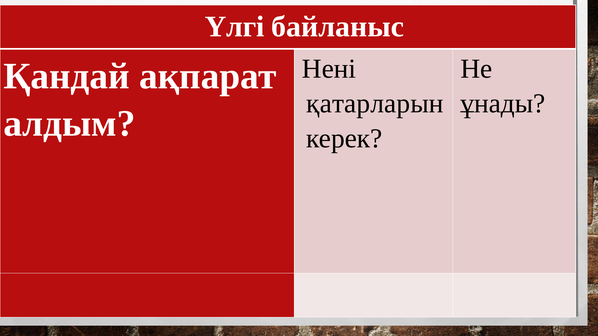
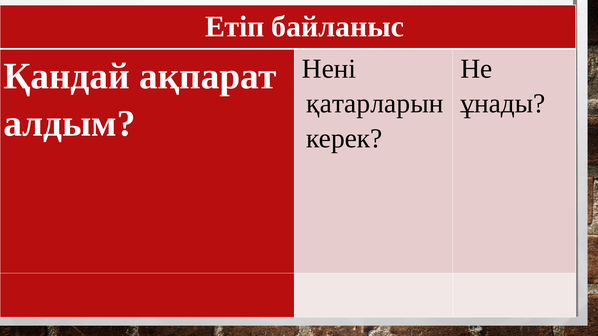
Үлгі: Үлгі -> Етіп (235, 27)
